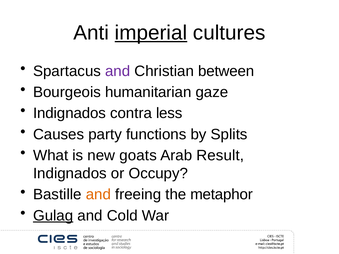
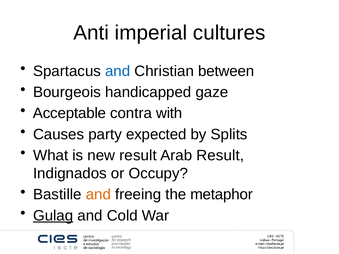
imperial underline: present -> none (151, 33)
and colour: purple -> blue (118, 71)
humanitarian: humanitarian -> handicapped (148, 92)
Indignados: Indignados -> Acceptable (70, 113)
less: less -> with (169, 113)
functions: functions -> expected (156, 134)
new goats: goats -> result (138, 156)
